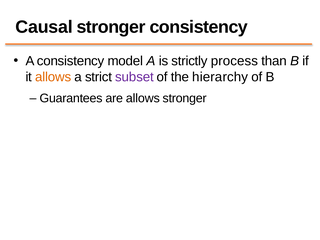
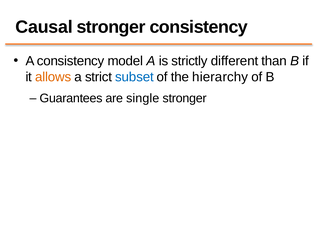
process: process -> different (235, 61)
subset colour: purple -> blue (134, 77)
are allows: allows -> single (143, 98)
